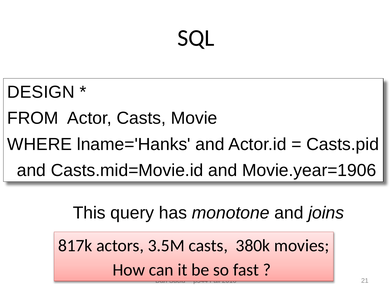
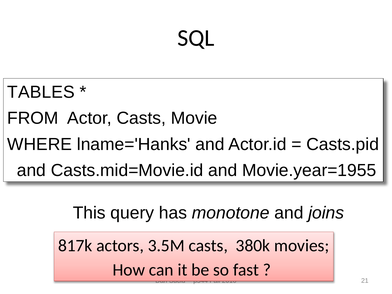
DESIGN: DESIGN -> TABLES (41, 92)
Movie.year=1906: Movie.year=1906 -> Movie.year=1955 (309, 170)
